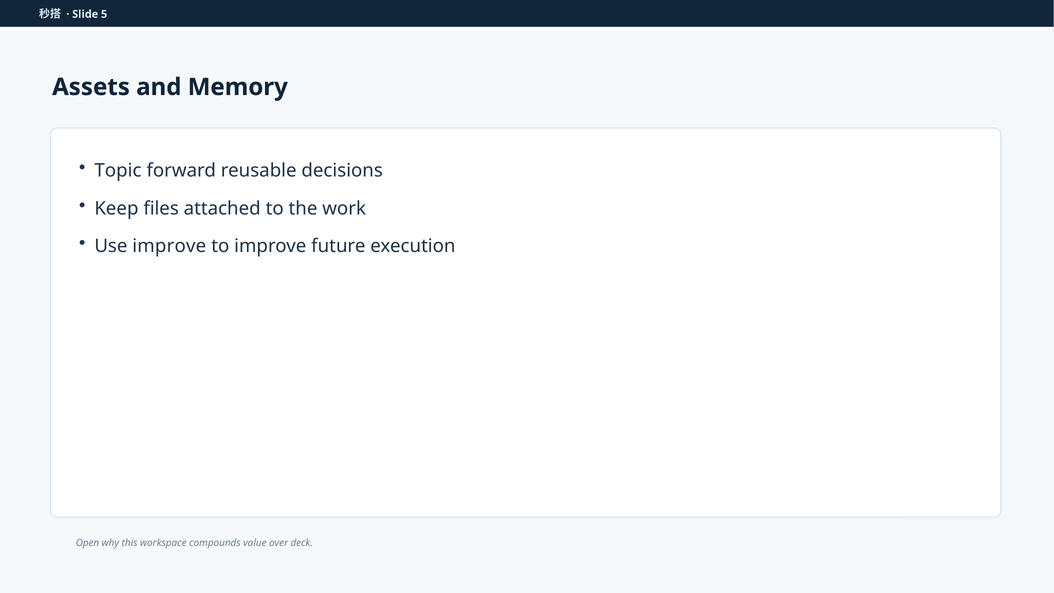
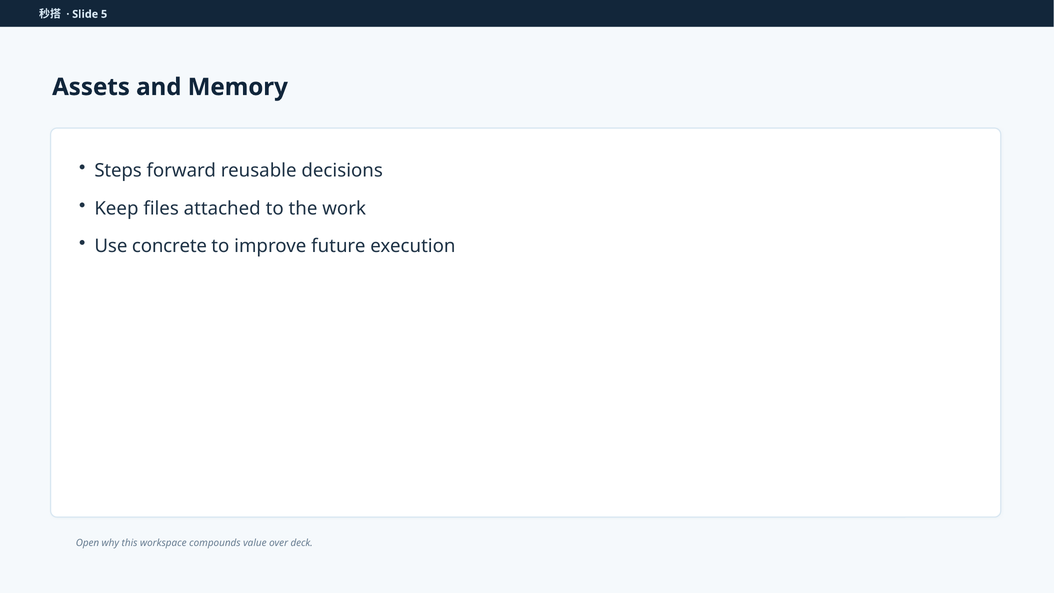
Topic: Topic -> Steps (118, 171)
Use improve: improve -> concrete (169, 246)
